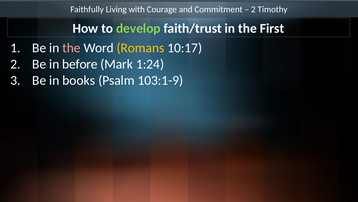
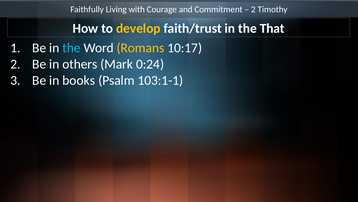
develop colour: light green -> yellow (138, 28)
First: First -> That (272, 28)
the colour: pink -> light blue (71, 48)
before: before -> others (80, 64)
1:24: 1:24 -> 0:24 (150, 64)
103:1-9: 103:1-9 -> 103:1-1 (160, 80)
